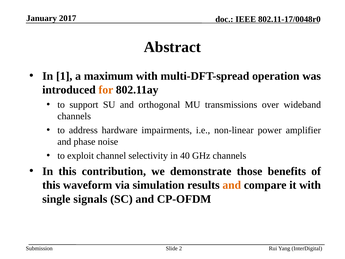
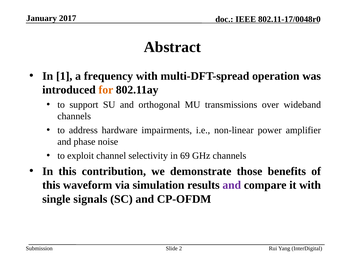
maximum: maximum -> frequency (108, 76)
40: 40 -> 69 (185, 155)
and colour: orange -> purple (232, 185)
